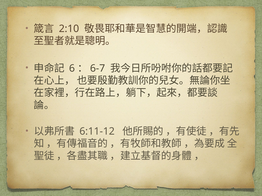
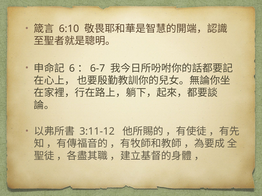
2:10: 2:10 -> 6:10 (69, 29)
6:11-12: 6:11-12 -> 3:11-12 (97, 132)
